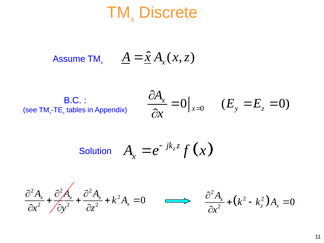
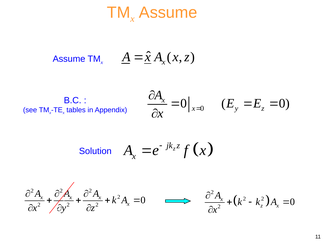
Discrete: Discrete -> Assume (168, 12)
